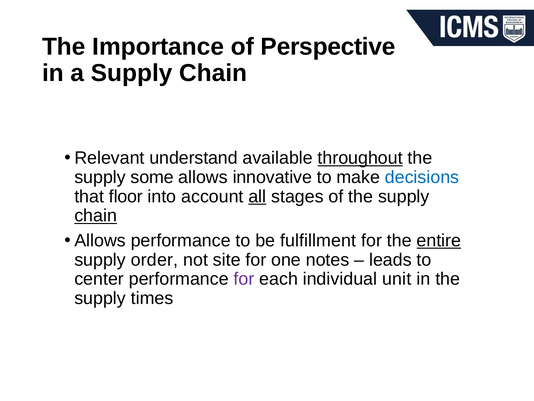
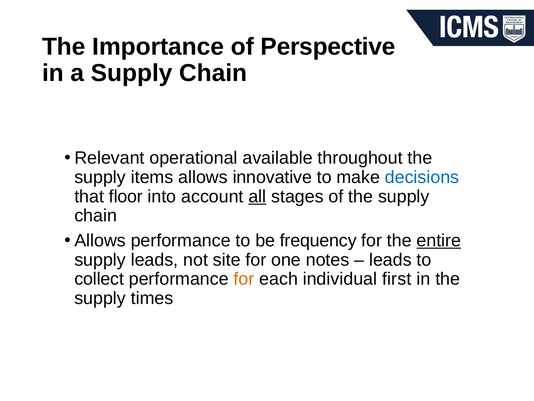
understand: understand -> operational (194, 158)
throughout underline: present -> none (360, 158)
some: some -> items (152, 177)
chain underline: present -> none (96, 216)
fulfillment: fulfillment -> frequency (318, 240)
supply order: order -> leads (155, 260)
center: center -> collect (99, 279)
for colour: purple -> orange (244, 279)
unit: unit -> first (397, 279)
